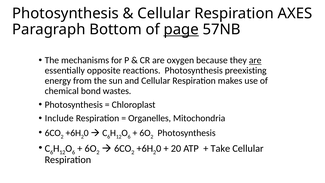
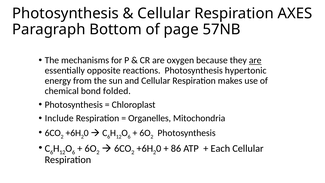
page underline: present -> none (181, 29)
preexisting: preexisting -> hypertonic (246, 71)
wastes: wastes -> folded (117, 91)
20: 20 -> 86 (176, 148)
Take: Take -> Each (220, 148)
